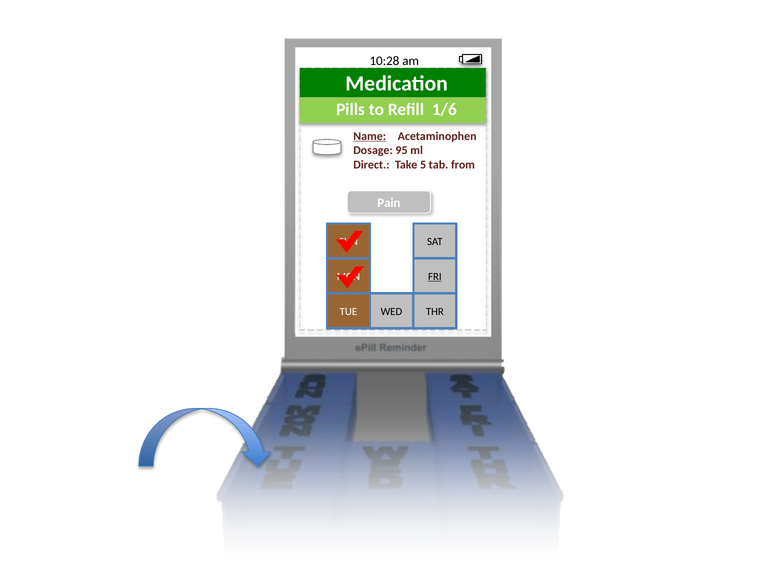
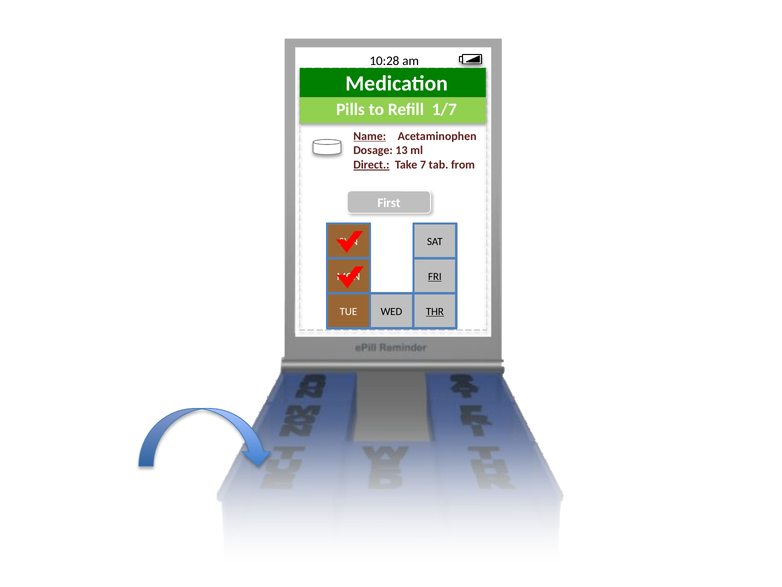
1/6: 1/6 -> 1/7 (444, 109)
95: 95 -> 13 (402, 150)
Direct underline: none -> present (371, 165)
5: 5 -> 7 (423, 165)
Pain: Pain -> First (389, 203)
THR underline: none -> present (435, 311)
